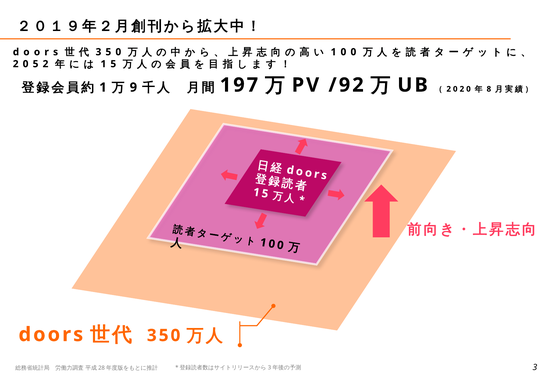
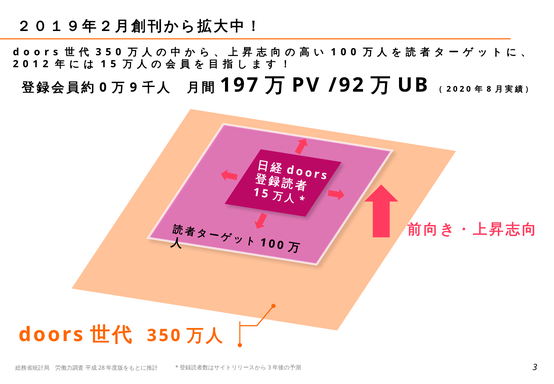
5: 5 -> 1 (36, 64)
1: 1 -> 0 (103, 87)
